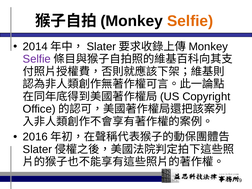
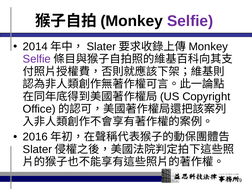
Selfie colour: orange -> purple (190, 21)
